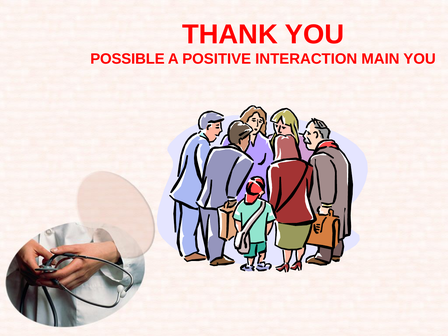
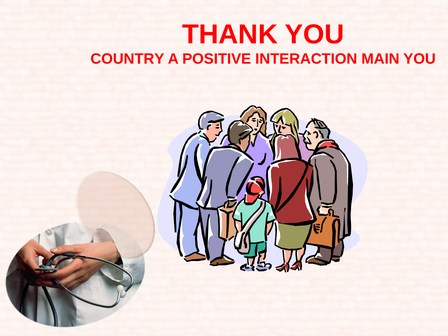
POSSIBLE: POSSIBLE -> COUNTRY (127, 59)
